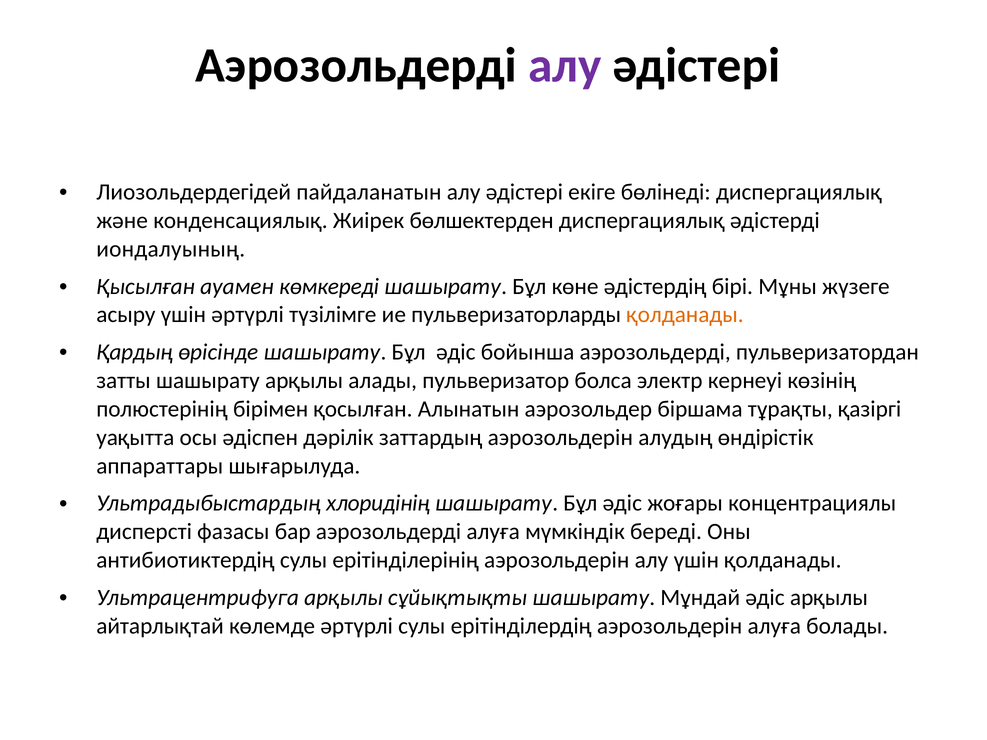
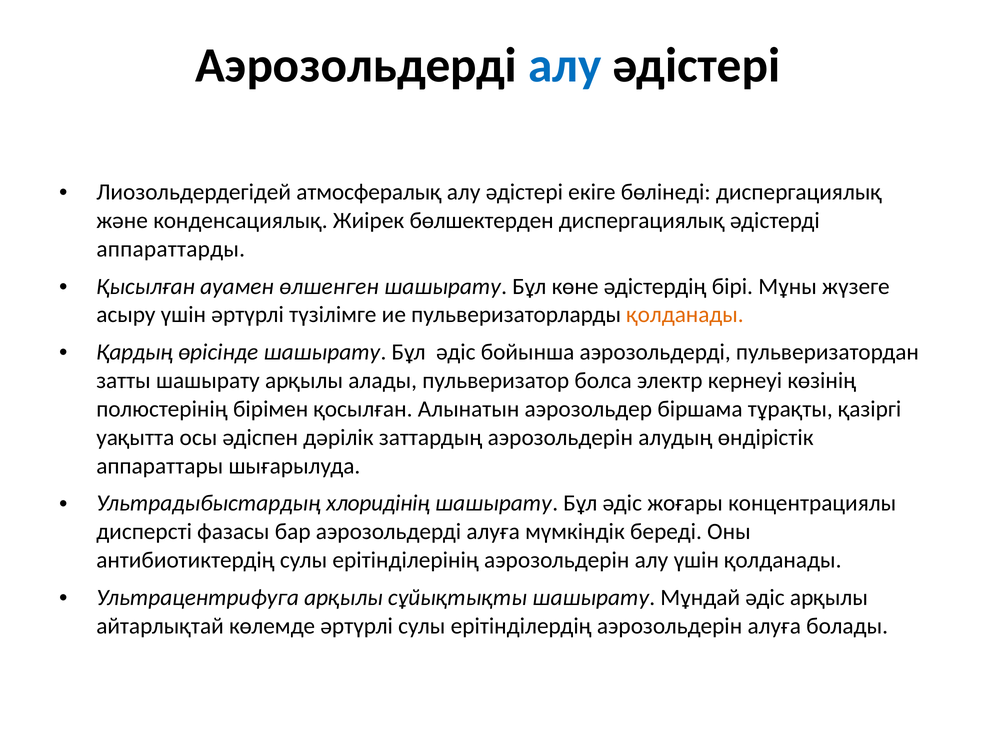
алу colour: purple -> blue (565, 65)
пайдаланатын: пайдаланатын -> атмосфералық (369, 192)
иондалуының: иондалуының -> аппараттарды (171, 249)
көмкереді: көмкереді -> өлшенген (329, 286)
